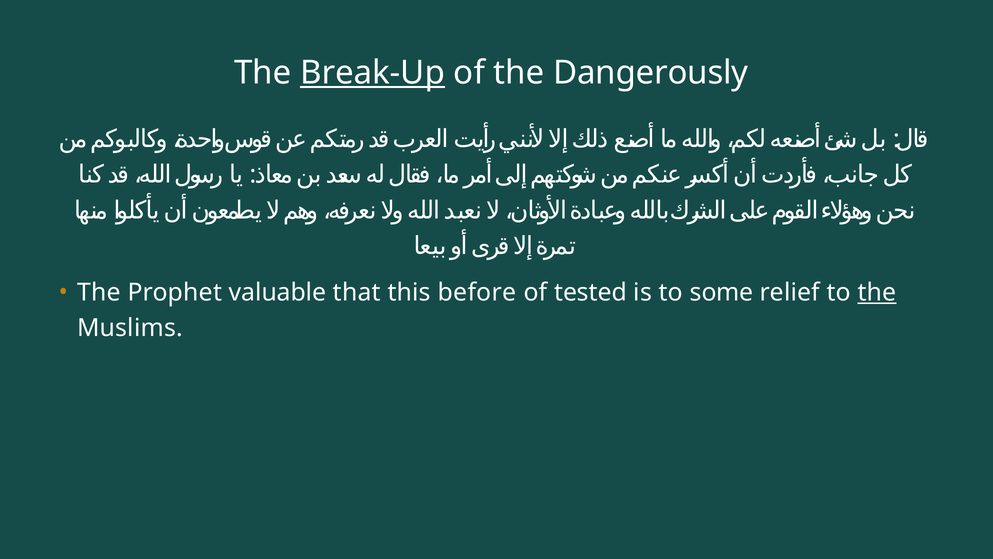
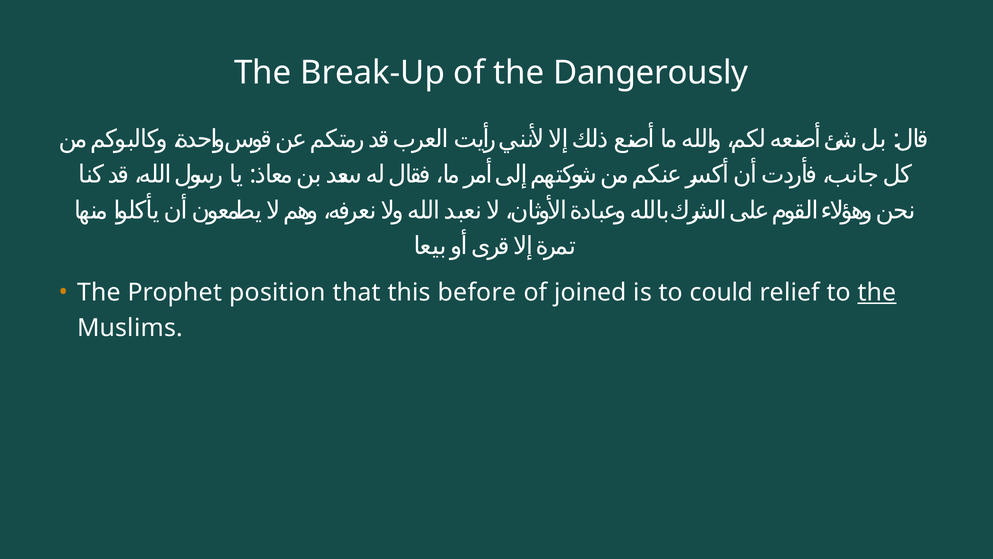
Break-Up underline: present -> none (373, 73)
valuable: valuable -> position (277, 292)
tested: tested -> joined (590, 292)
some: some -> could (722, 292)
